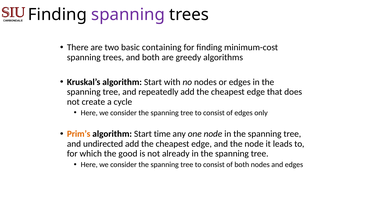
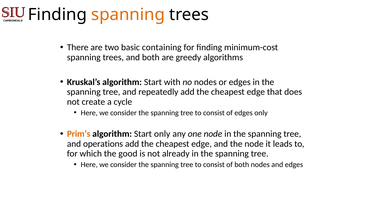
spanning colour: purple -> orange (128, 15)
Start time: time -> only (162, 134)
undirected: undirected -> operations (103, 144)
